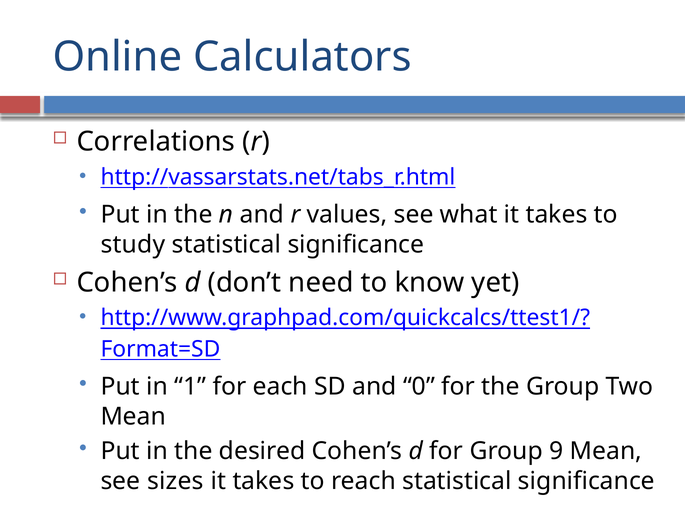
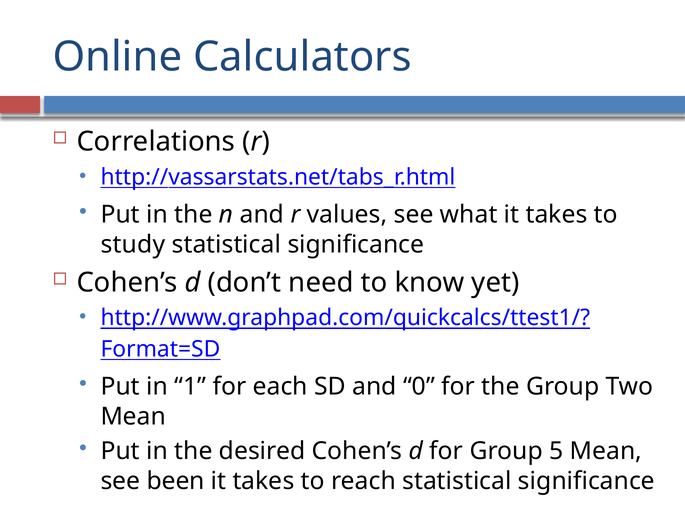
9: 9 -> 5 (556, 451)
sizes: sizes -> been (176, 481)
